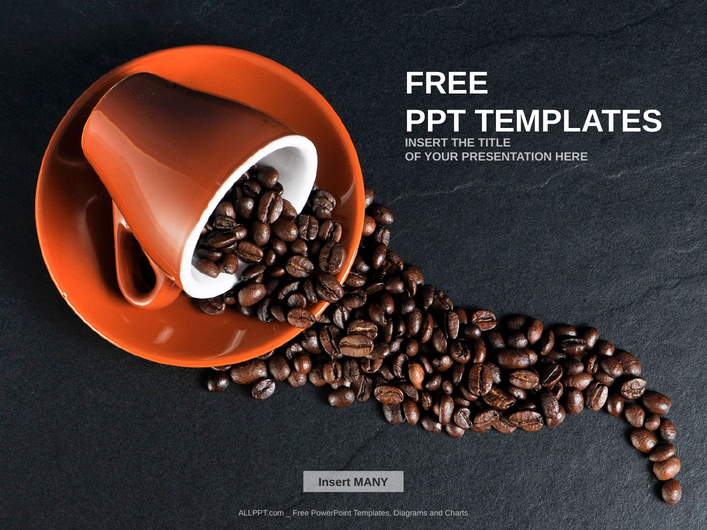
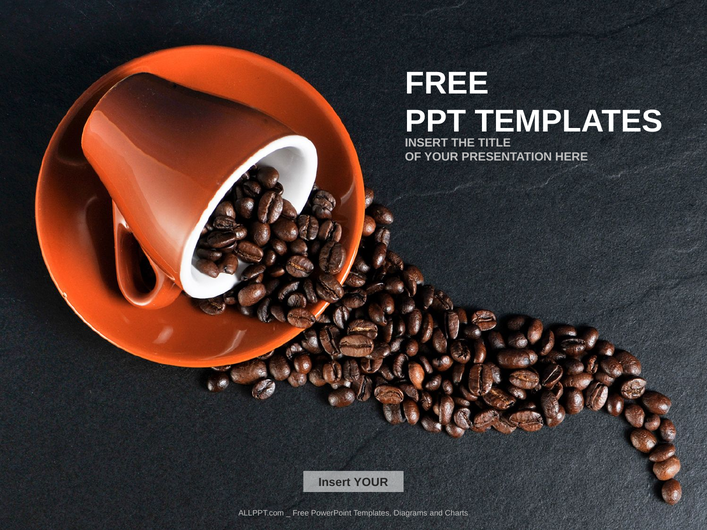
Insert MANY: MANY -> YOUR (371, 482)
